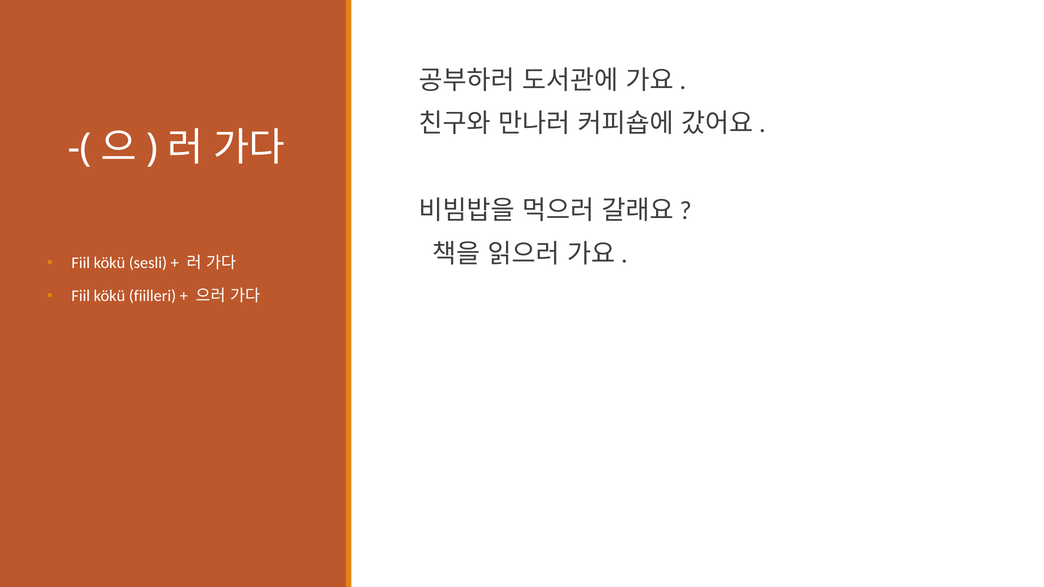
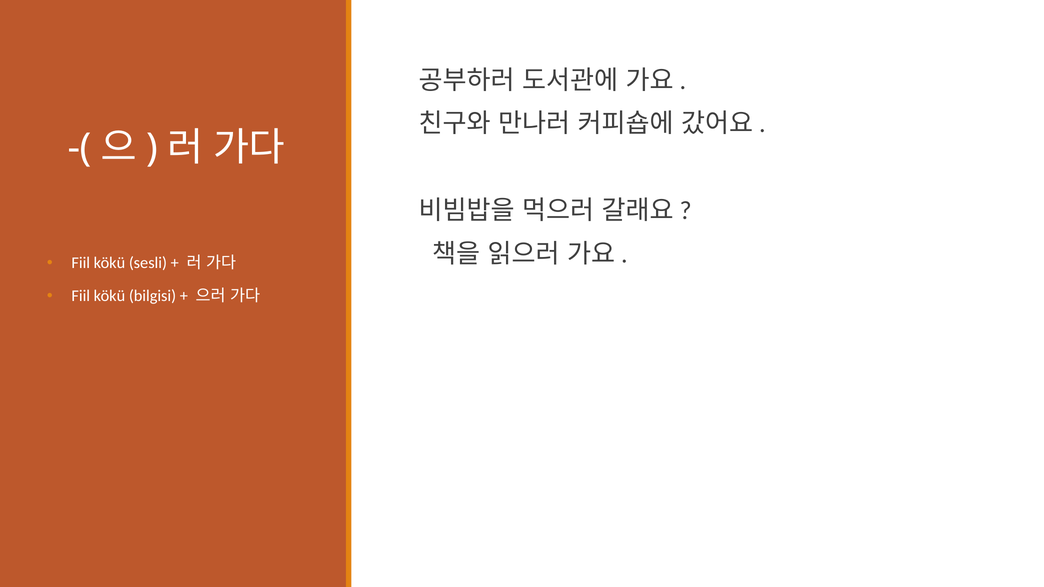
fiilleri: fiilleri -> bilgisi (152, 296)
